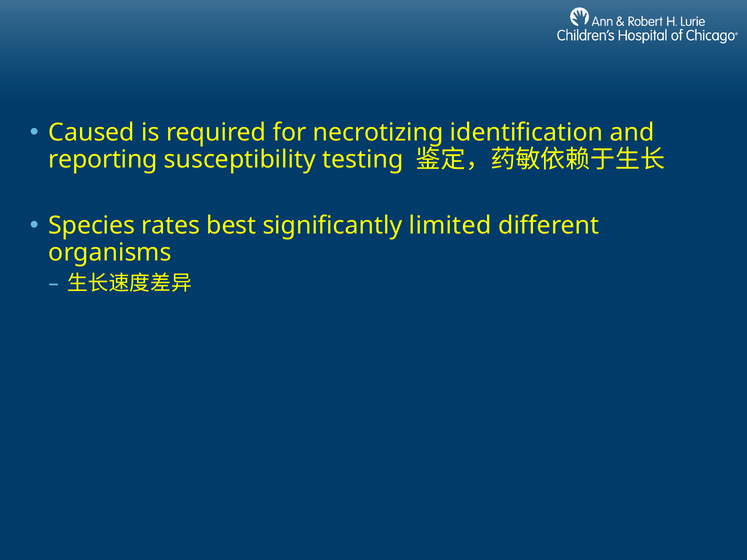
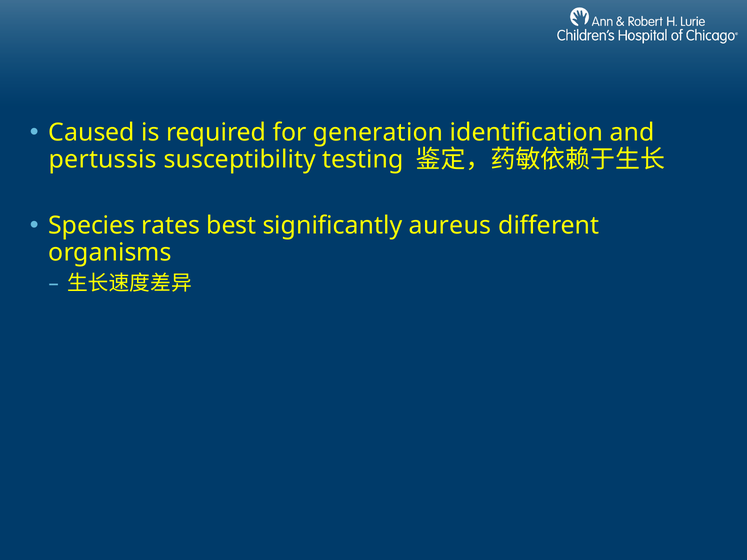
necrotizing: necrotizing -> generation (378, 133)
reporting: reporting -> pertussis (103, 160)
limited: limited -> aureus (450, 226)
